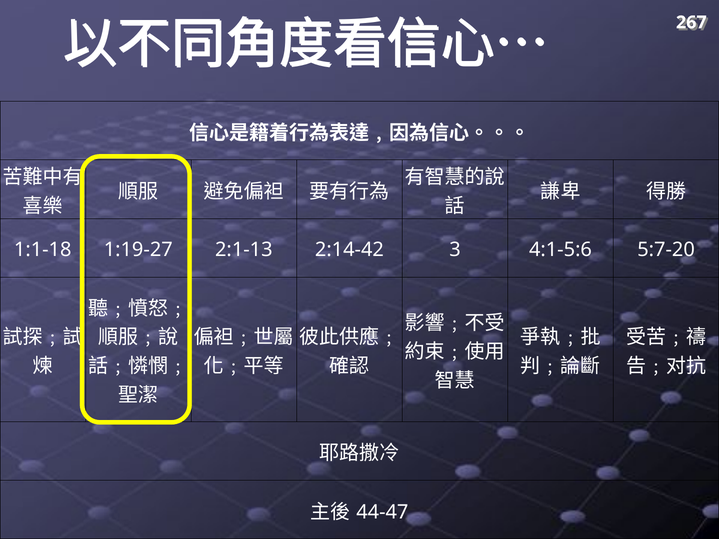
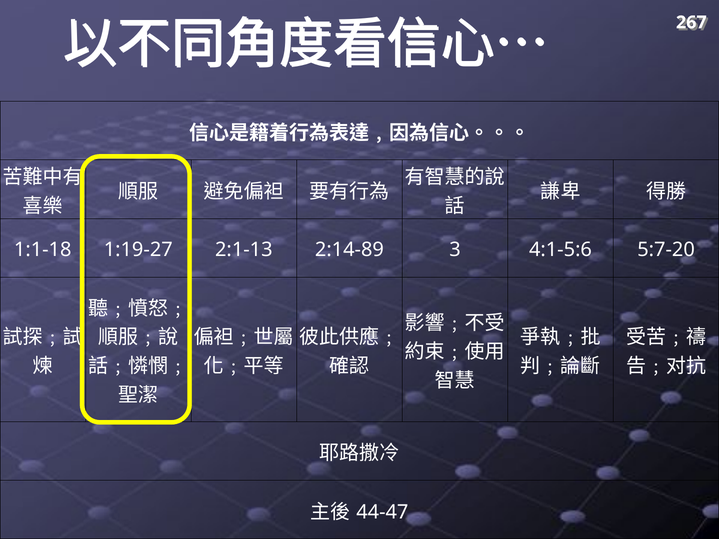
2:14-42: 2:14-42 -> 2:14-89 (349, 250)
